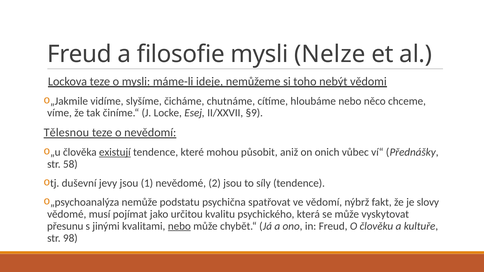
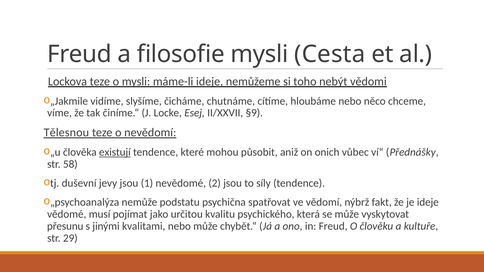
Nelze: Nelze -> Cesta (330, 54)
je slovy: slovy -> ideje (428, 202)
nebo underline: present -> none (179, 226)
98: 98 -> 29 (70, 238)
